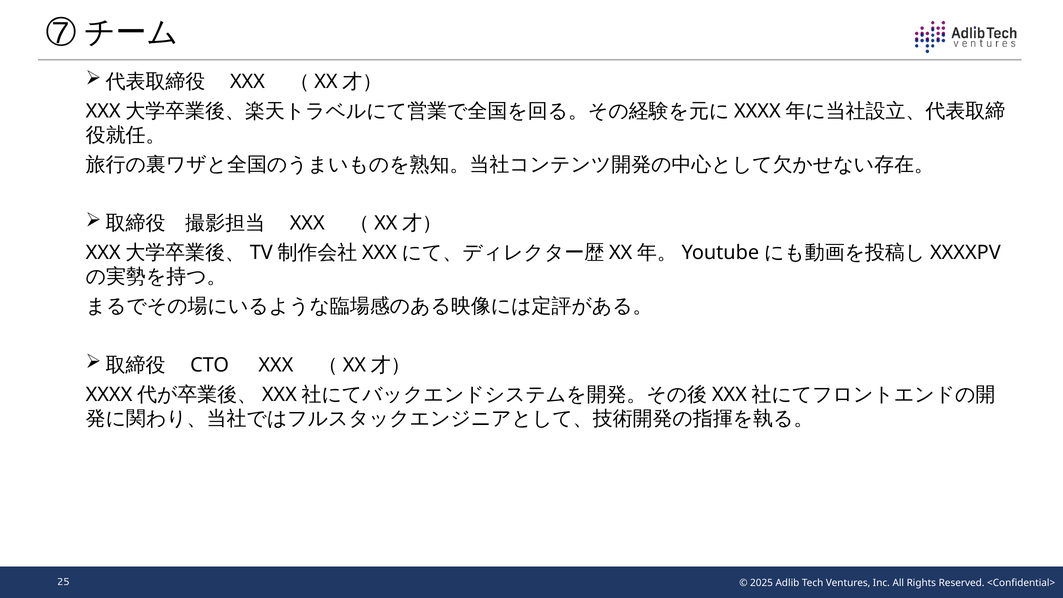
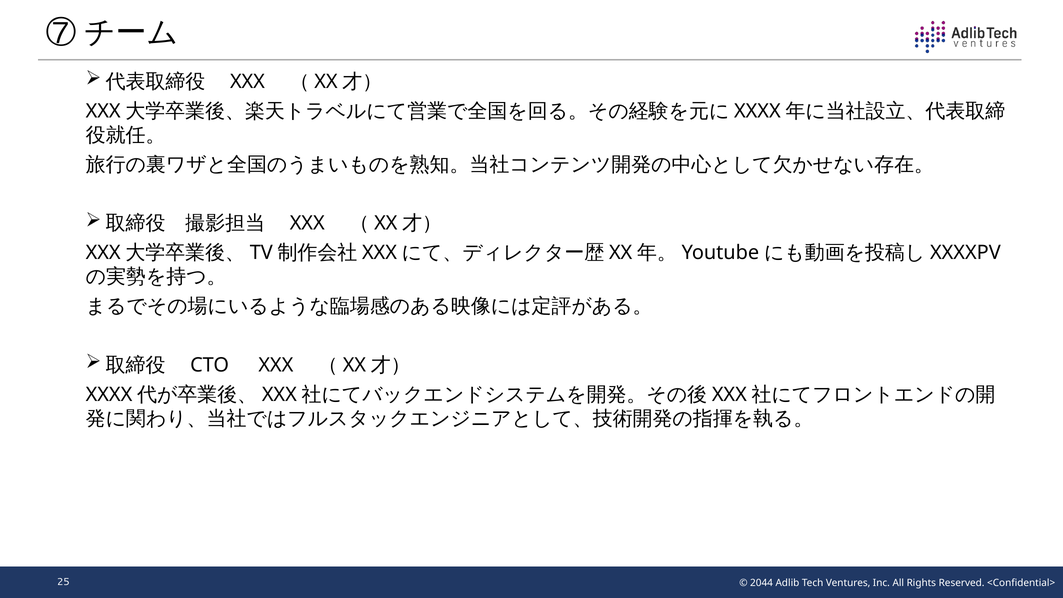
2025: 2025 -> 2044 (762, 583)
